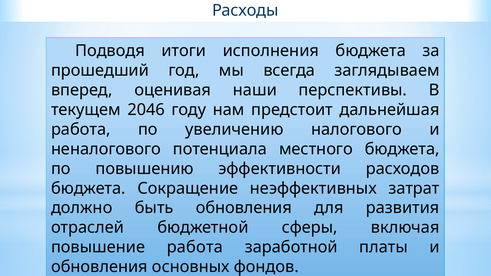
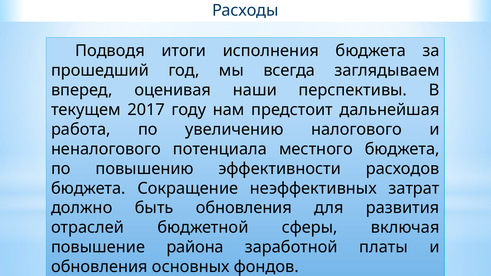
2046: 2046 -> 2017 (146, 110)
повышение работа: работа -> района (195, 247)
